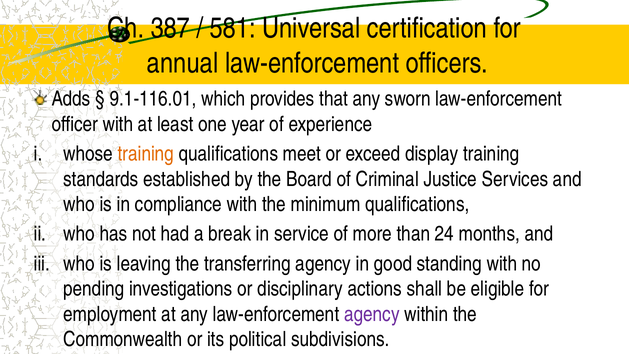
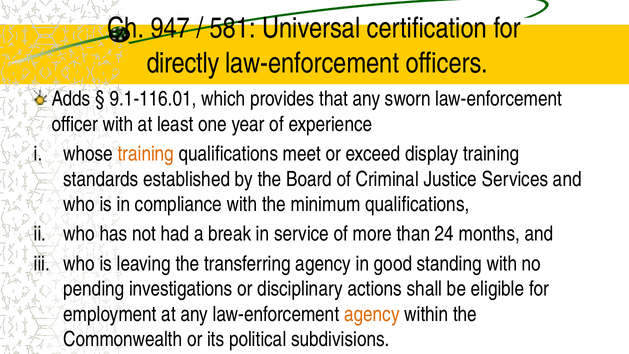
387: 387 -> 947 (170, 28)
annual: annual -> directly (183, 63)
agency colour: purple -> orange (372, 314)
